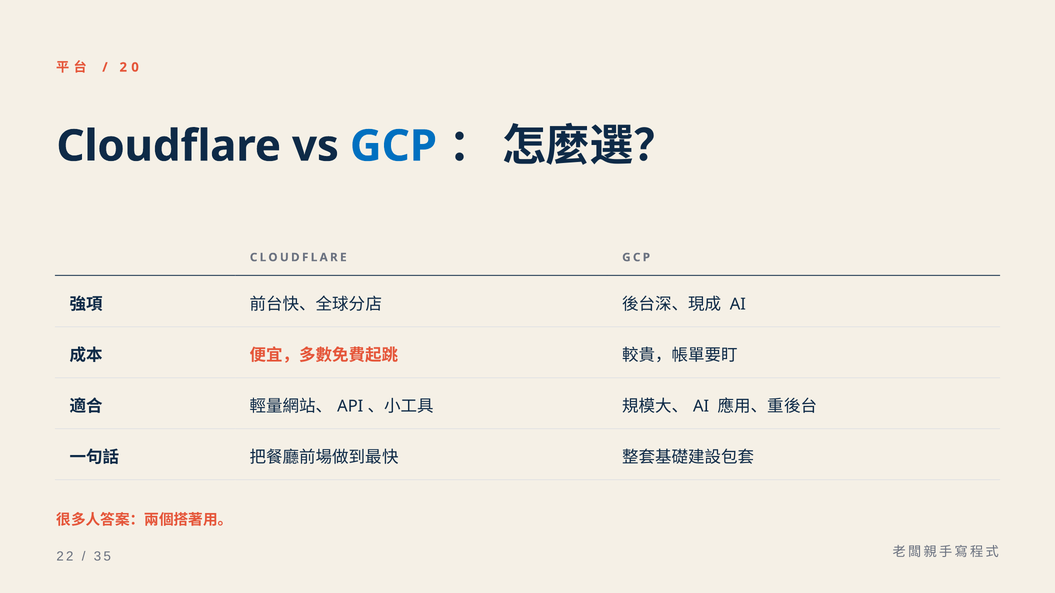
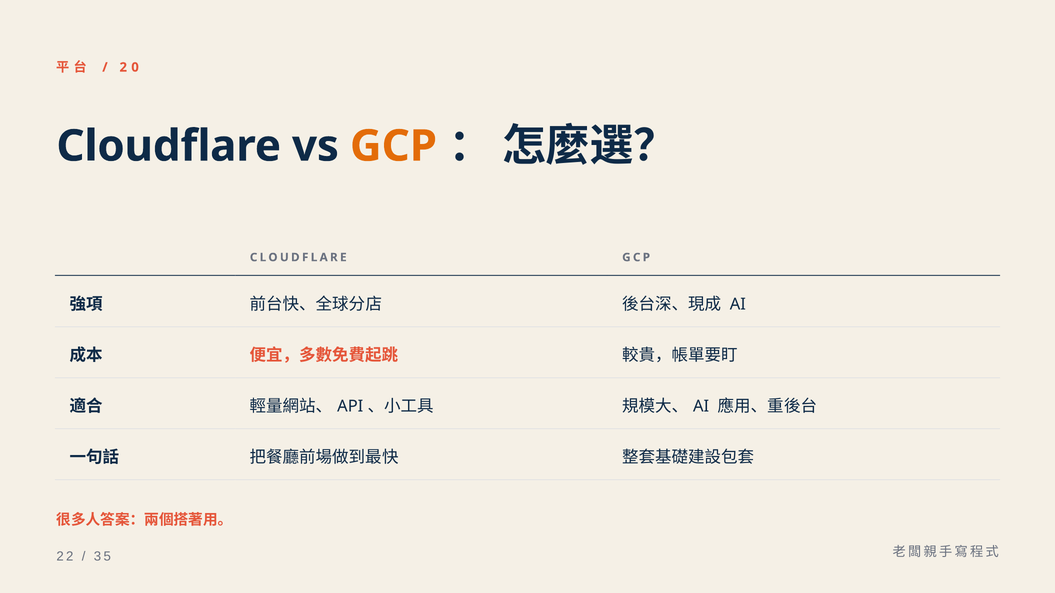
GCP colour: blue -> orange (393, 146)
